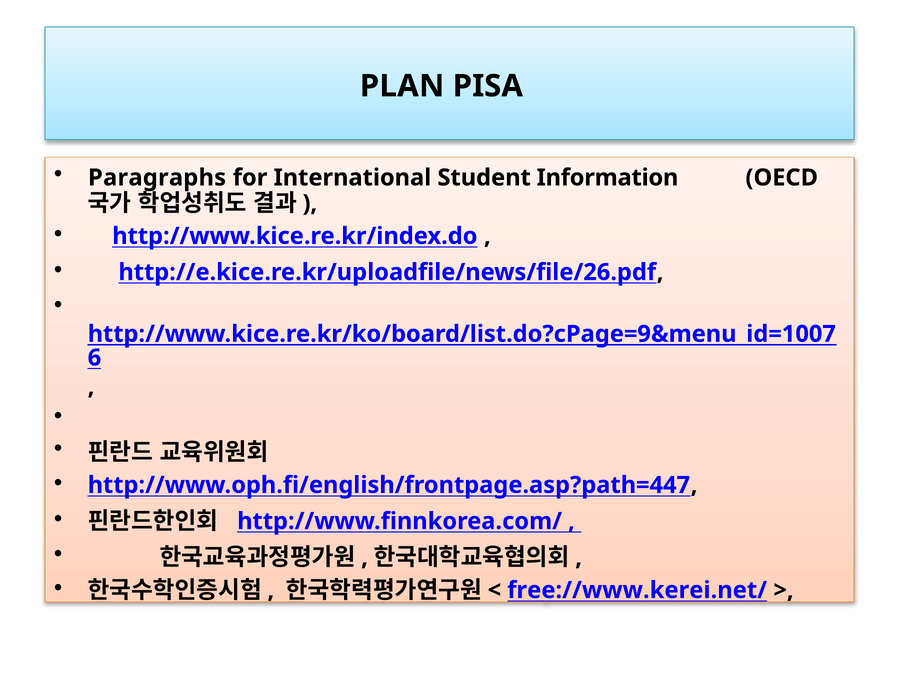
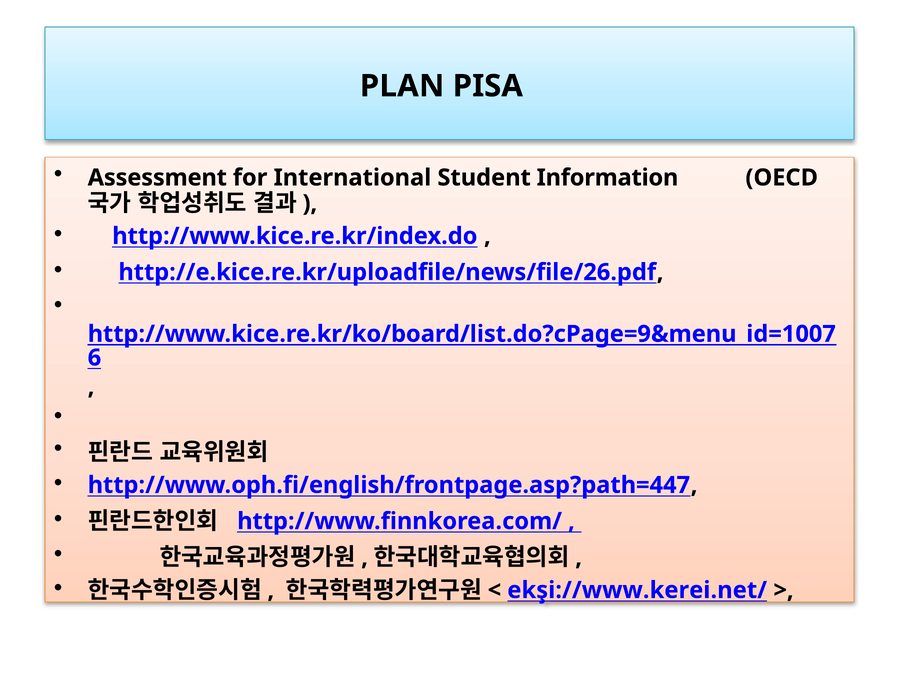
Paragraphs: Paragraphs -> Assessment (157, 178)
free://www.kerei.net/: free://www.kerei.net/ -> ekşi://www.kerei.net/ (637, 590)
